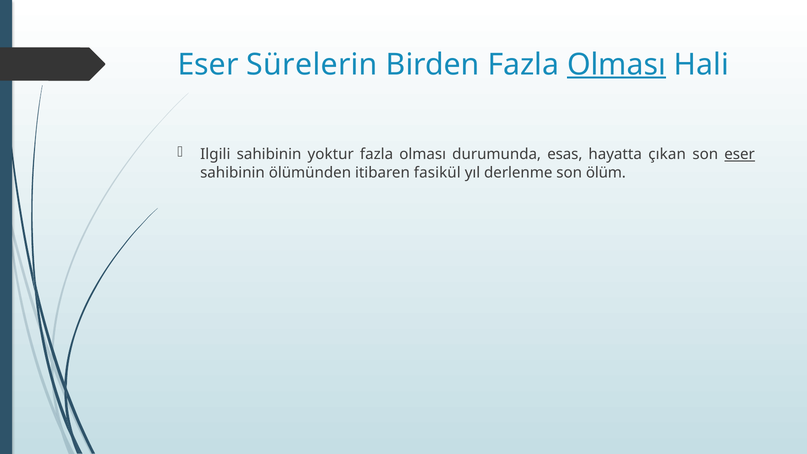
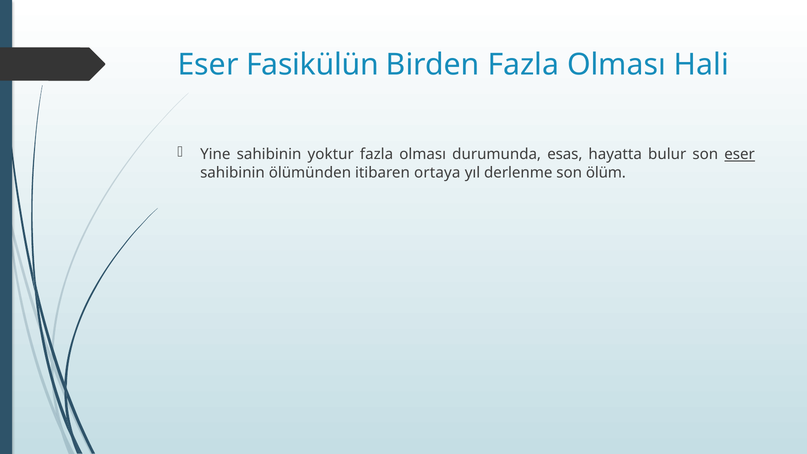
Sürelerin: Sürelerin -> Fasikülün (312, 65)
Olması underline: present -> none (617, 65)
Ilgili: Ilgili -> Yine (215, 154)
çıkan: çıkan -> bulur (667, 154)
fasikül: fasikül -> ortaya (437, 173)
